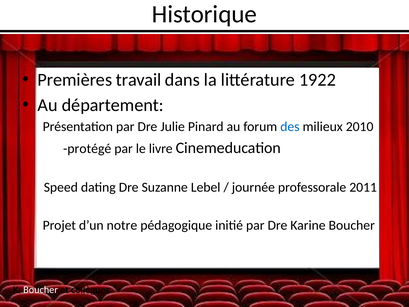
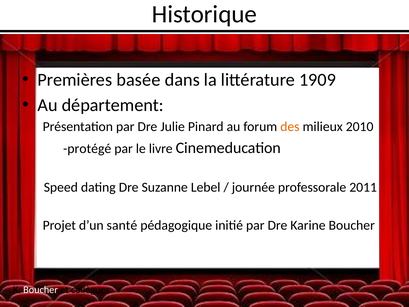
travail: travail -> basée (138, 80)
1922: 1922 -> 1909 (318, 80)
des colour: blue -> orange (290, 127)
notre: notre -> santé (122, 225)
